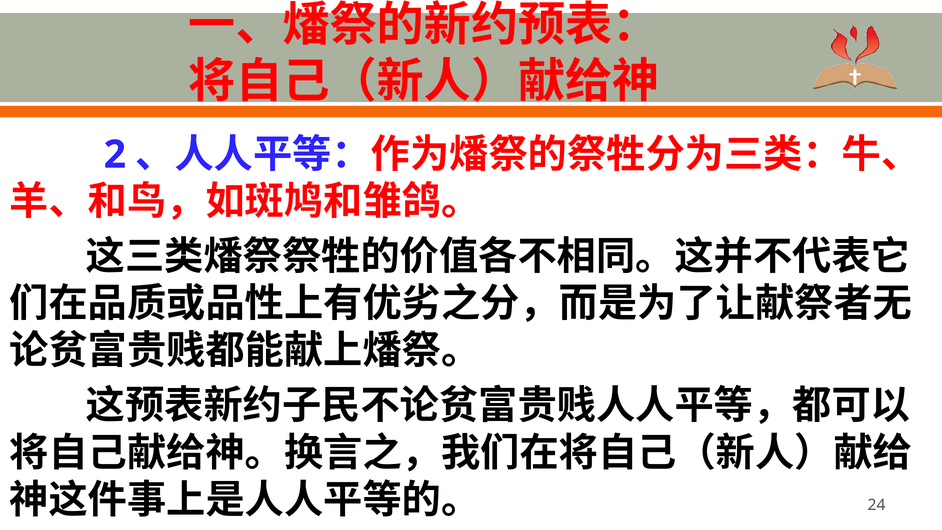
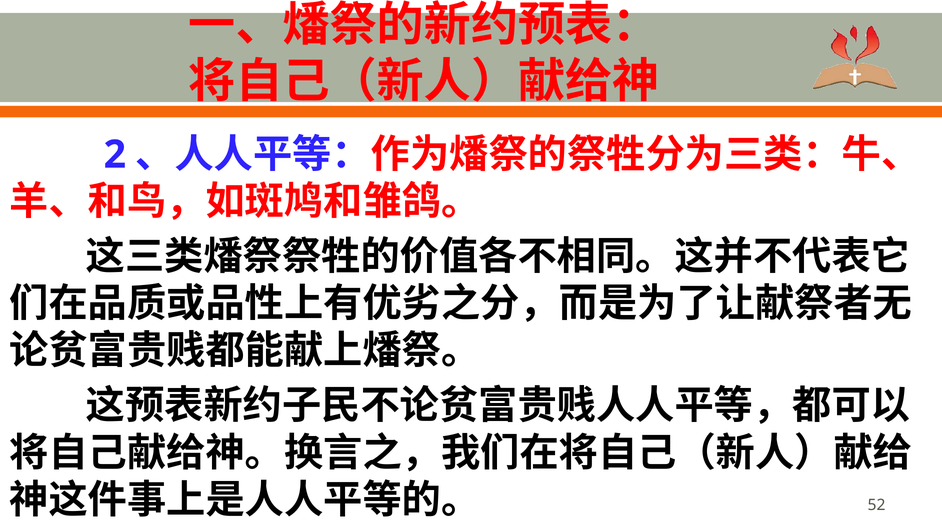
24: 24 -> 52 (877, 505)
